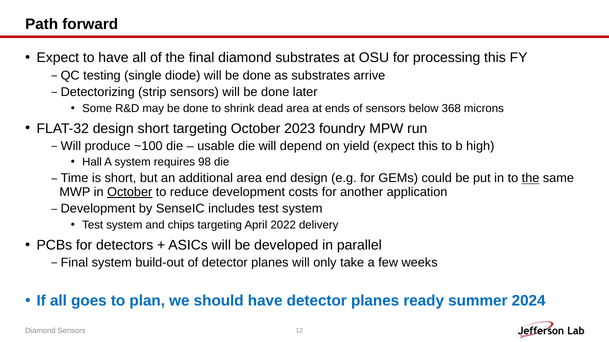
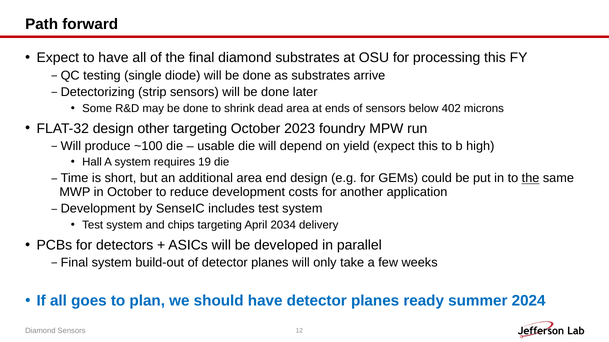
368: 368 -> 402 (451, 109)
design short: short -> other (153, 129)
98: 98 -> 19 (205, 162)
October underline: present -> none (130, 192)
2022: 2022 -> 2034 (283, 225)
